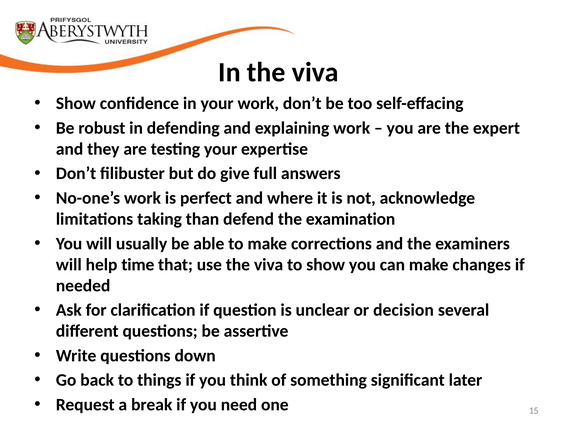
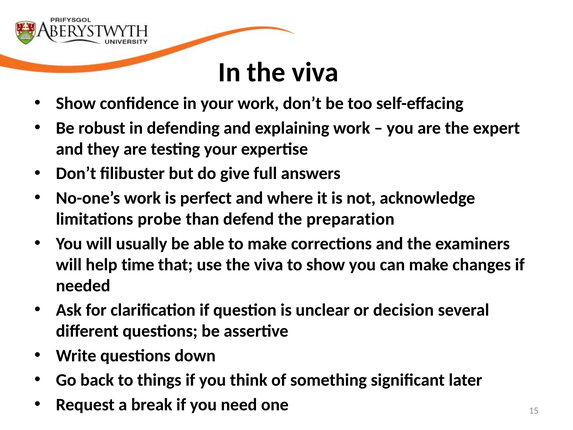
taking: taking -> probe (159, 219)
examination: examination -> preparation (350, 219)
